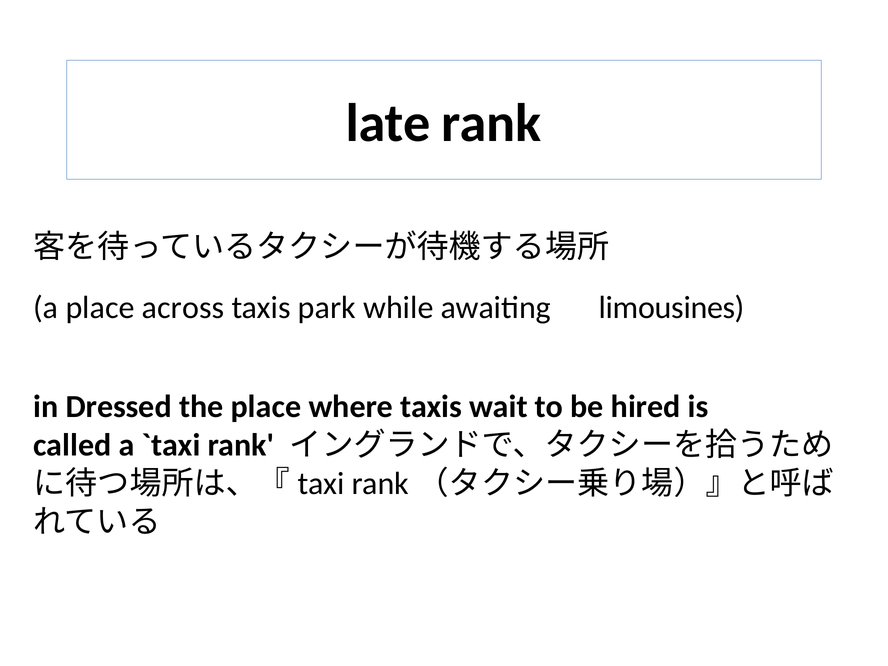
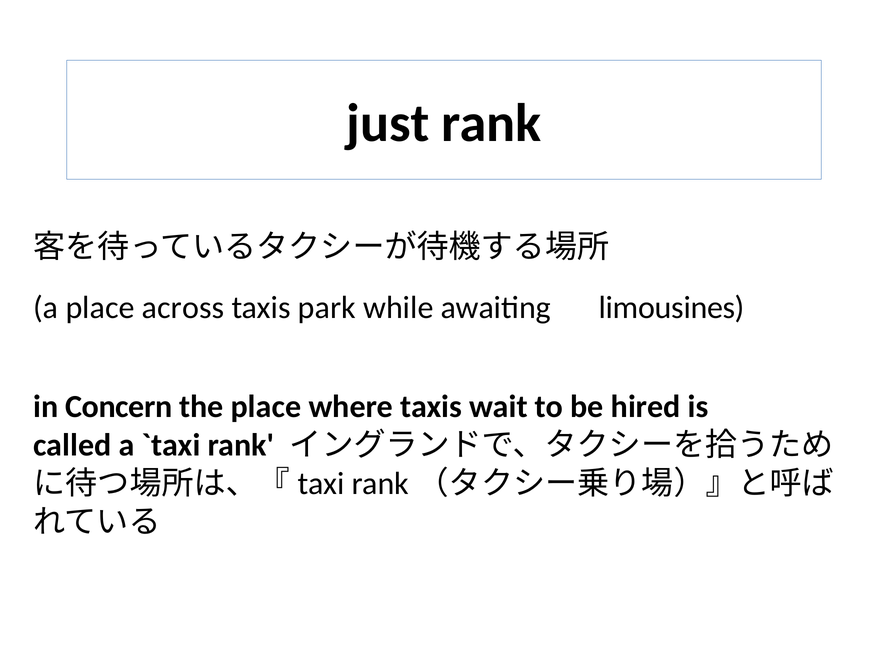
late: late -> just (388, 123)
Dressed: Dressed -> Concern (119, 407)
